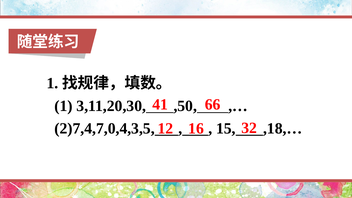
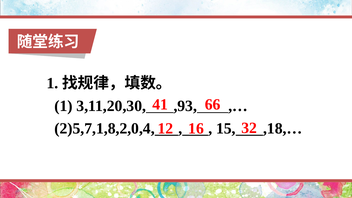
,50: ,50 -> ,93 (185, 106)
2)7,4,7,0,4,3,5: 2)7,4,7,0,4,3,5 -> 2)5,7,1,8,2,0,4 (105, 128)
